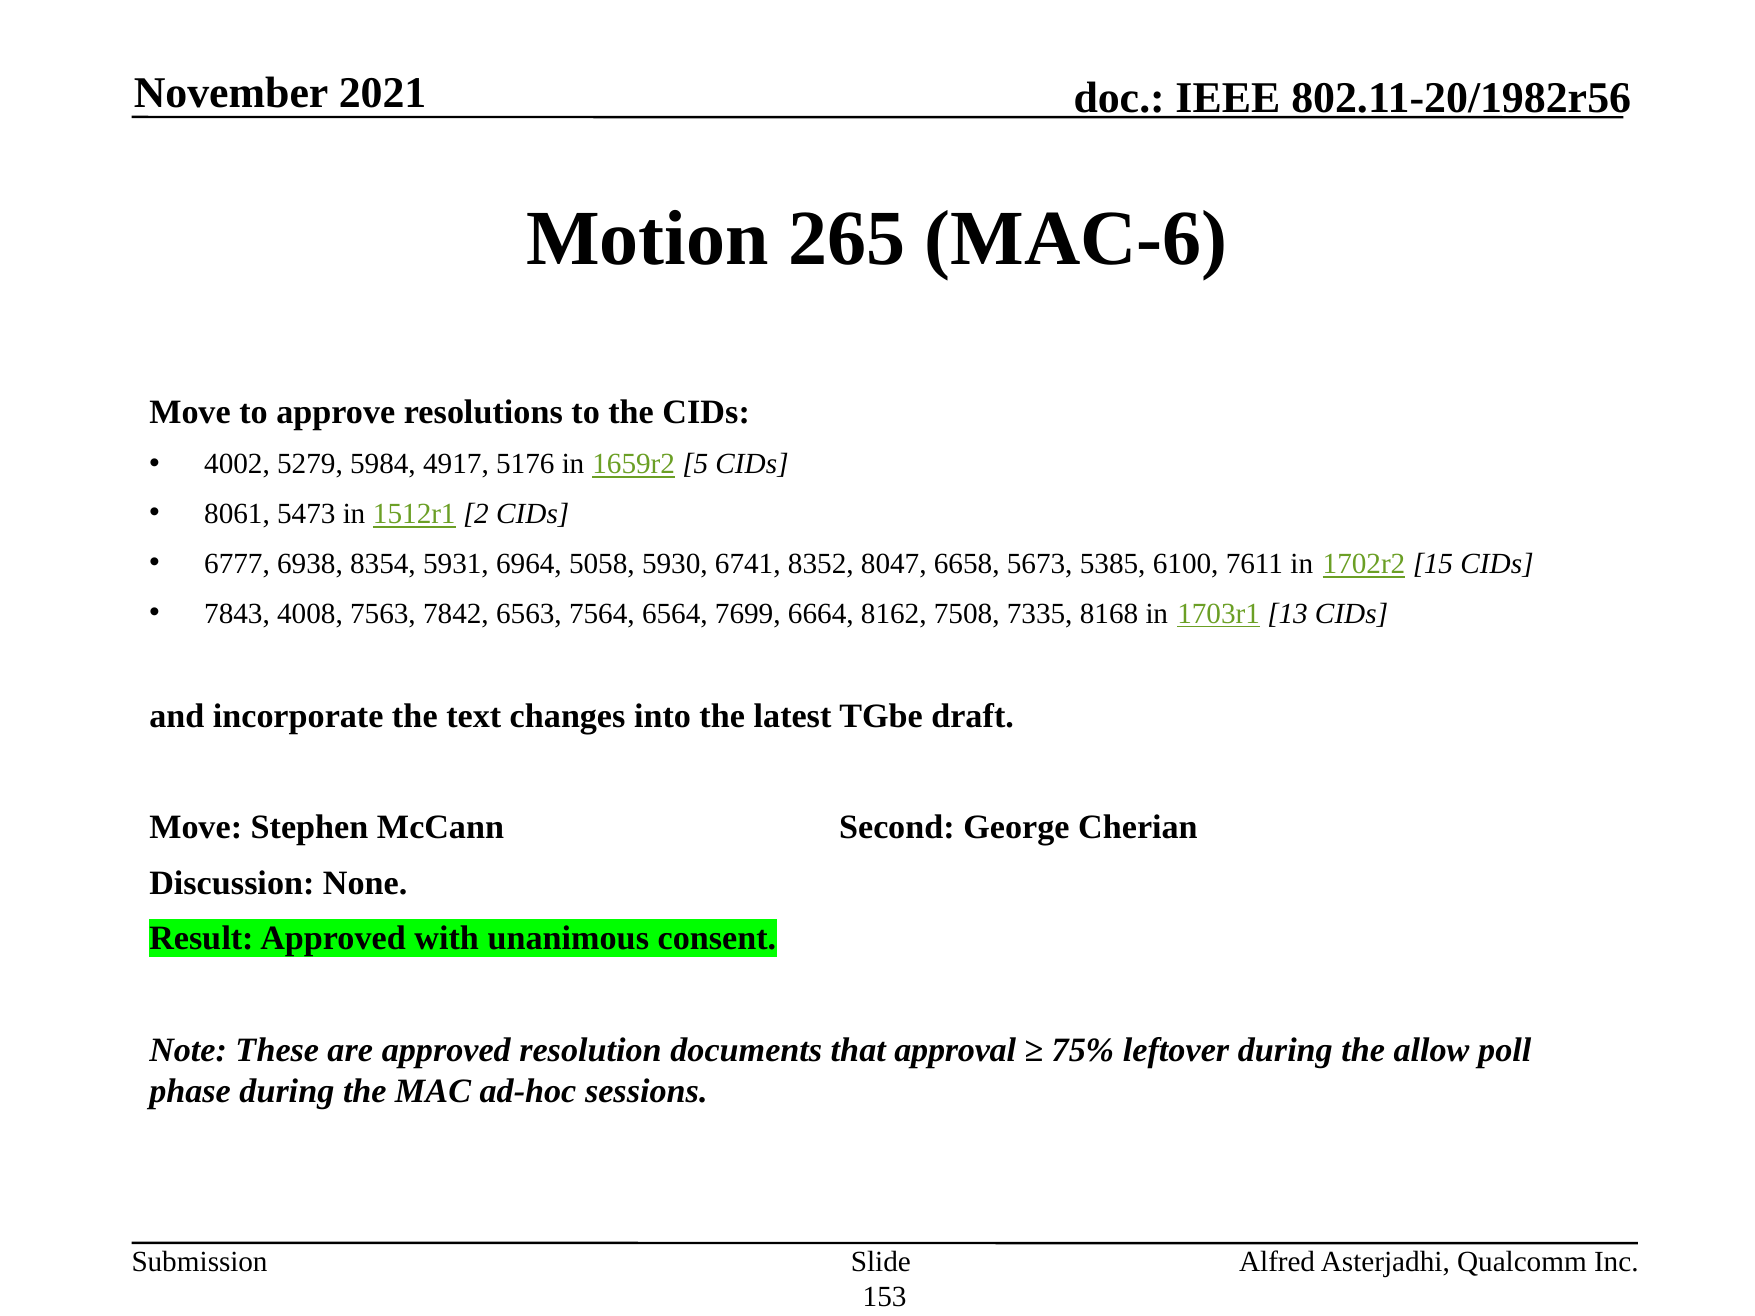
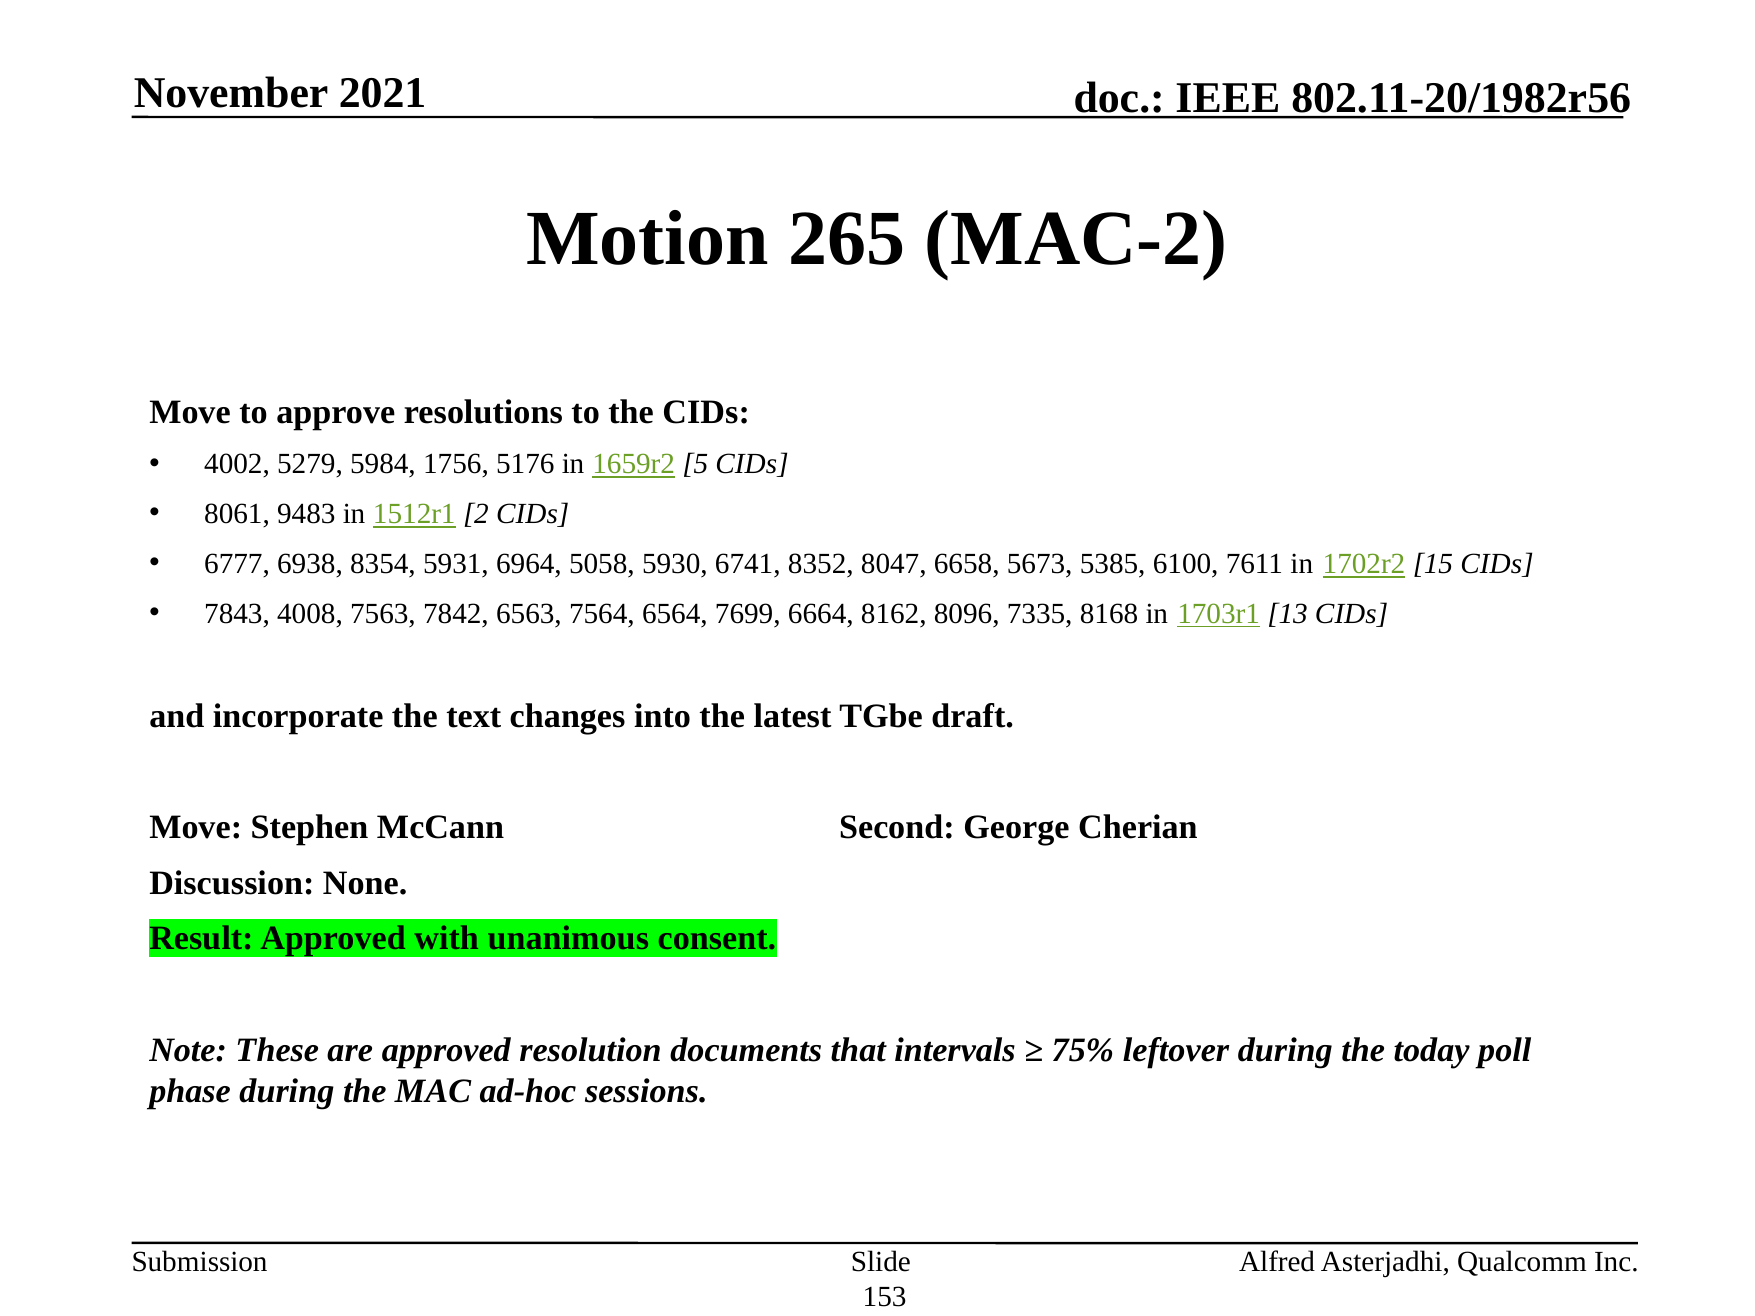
MAC-6: MAC-6 -> MAC-2 (1076, 239)
4917: 4917 -> 1756 (456, 464)
5473: 5473 -> 9483 (306, 514)
7508: 7508 -> 8096 (967, 614)
approval: approval -> intervals (955, 1050)
allow: allow -> today (1432, 1050)
